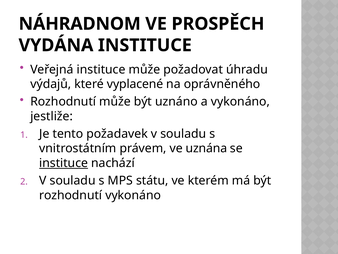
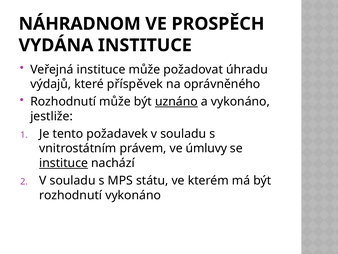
vyplacené: vyplacené -> příspěvek (135, 84)
uznáno underline: none -> present (176, 101)
uznána: uznána -> úmluvy (206, 148)
